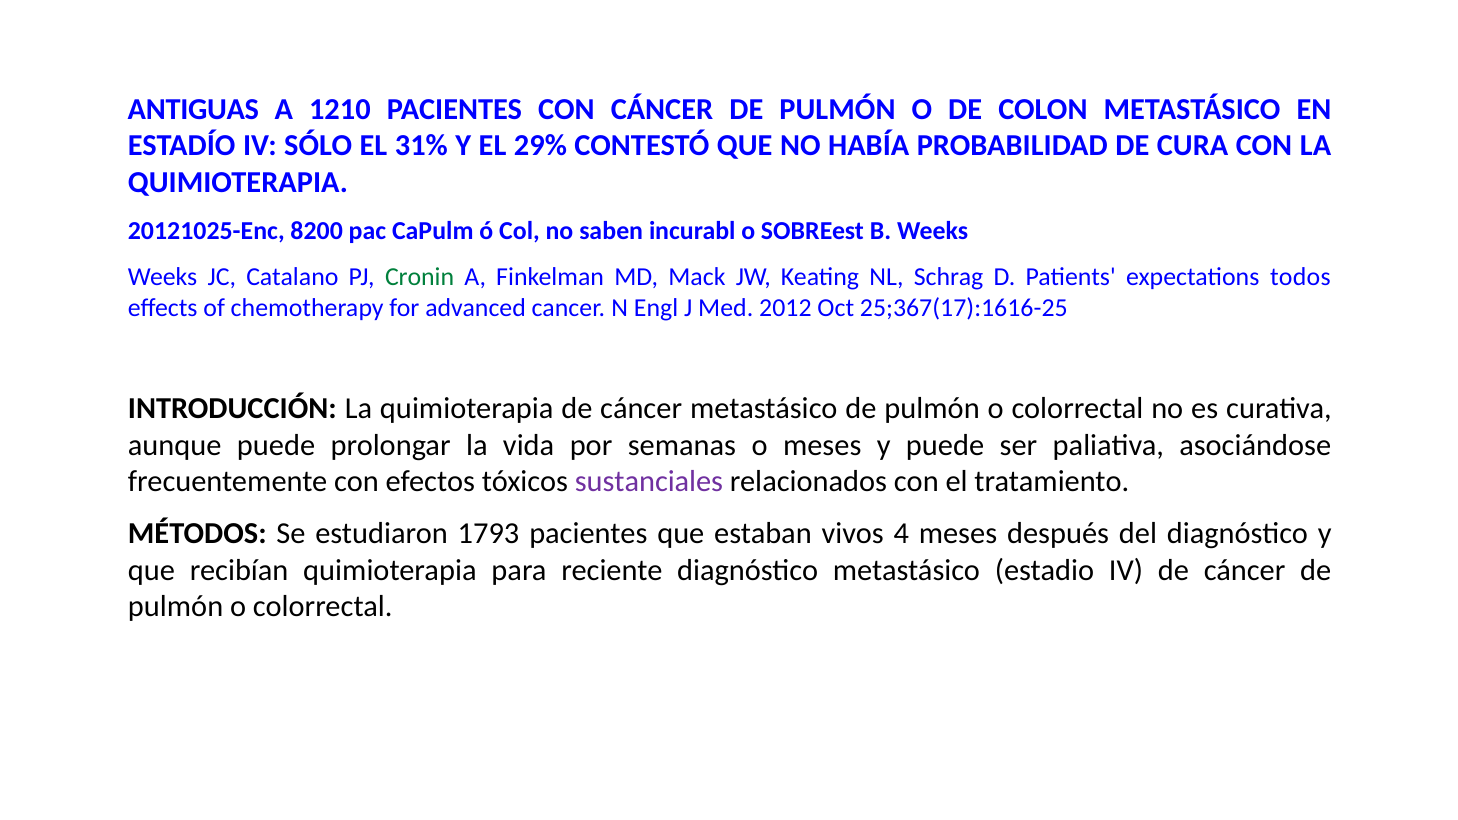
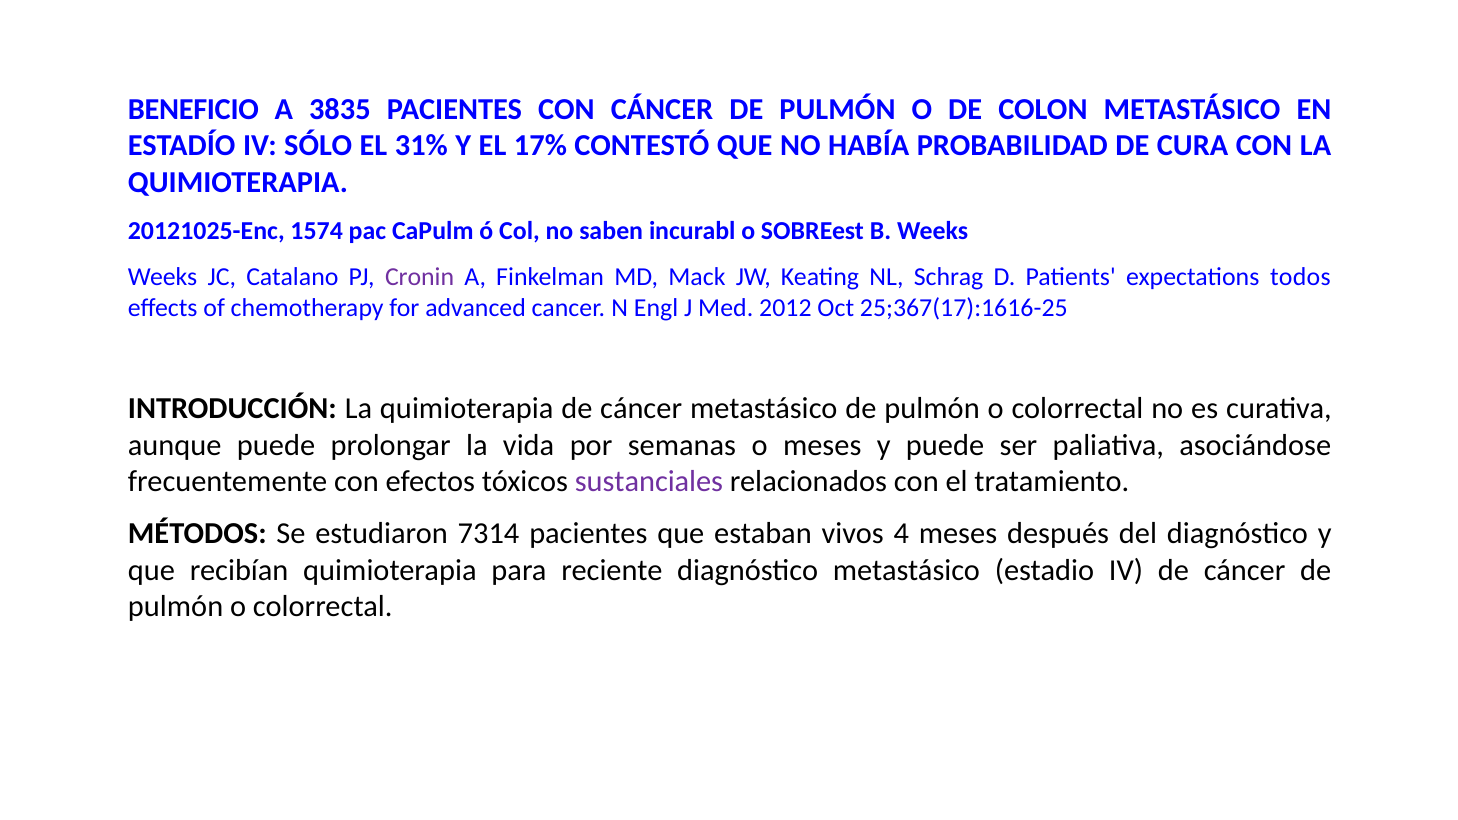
ANTIGUAS: ANTIGUAS -> BENEFICIO (193, 109)
1210: 1210 -> 3835 (340, 109)
29%: 29% -> 17% (540, 146)
8200: 8200 -> 1574 (317, 231)
Cronin colour: green -> purple (420, 277)
1793: 1793 -> 7314 (488, 534)
